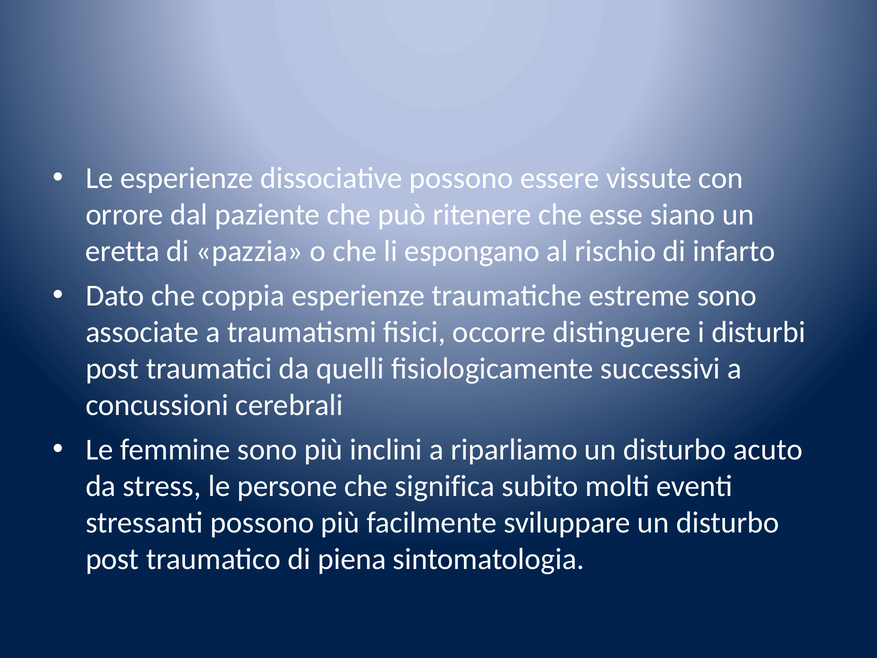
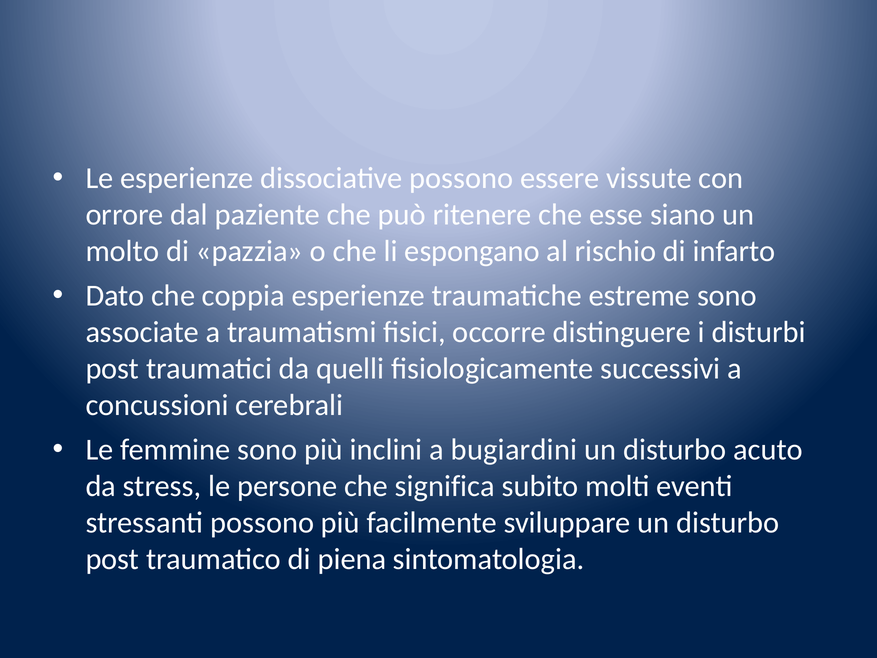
eretta: eretta -> molto (122, 251)
riparliamo: riparliamo -> bugiardini (514, 450)
